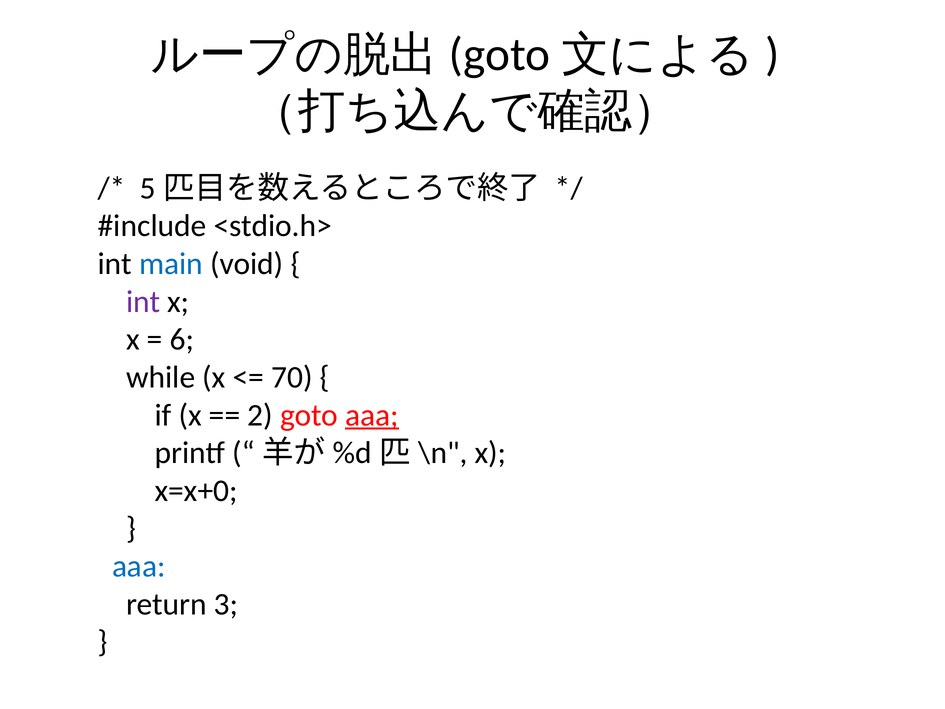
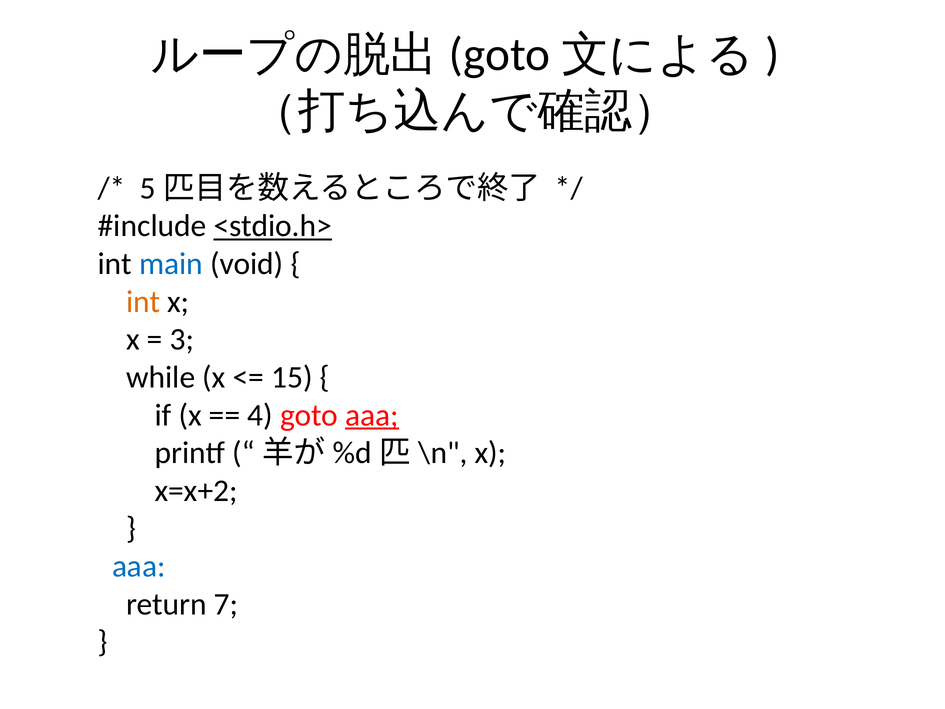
<stdio.h> underline: none -> present (273, 226)
int colour: purple -> orange (143, 302)
6: 6 -> 3 (182, 339)
70: 70 -> 15 (292, 377)
2: 2 -> 4 (260, 415)
x=x+0: x=x+0 -> x=x+2 (196, 491)
3: 3 -> 7 (226, 604)
